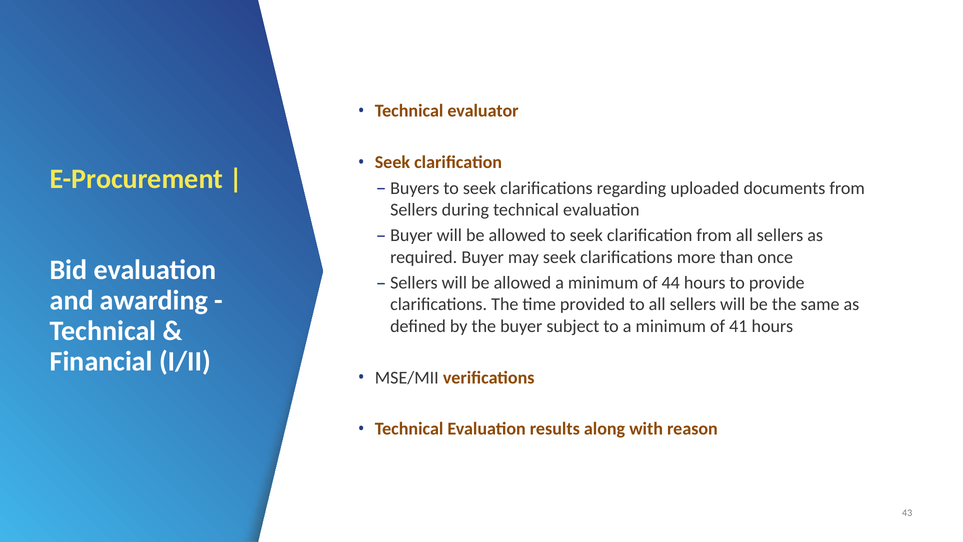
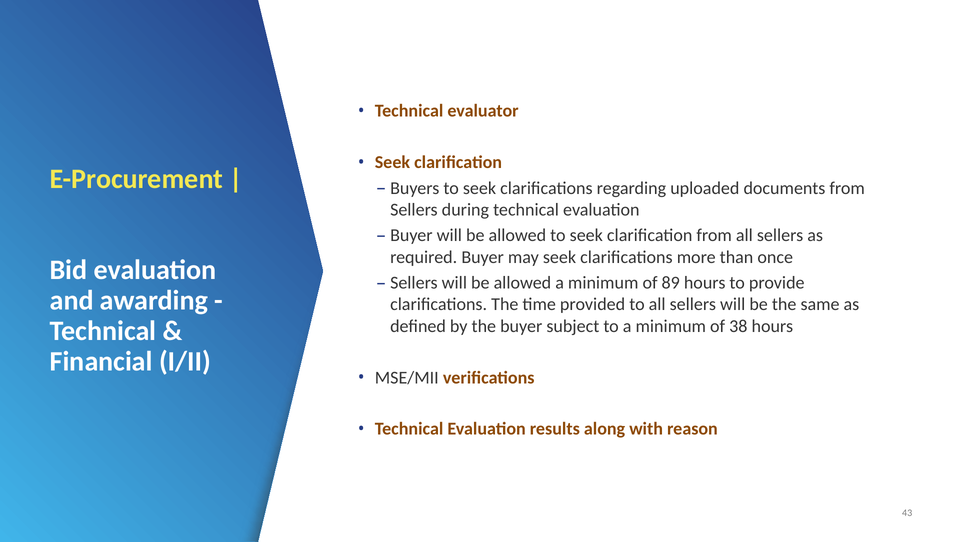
44: 44 -> 89 (671, 283)
41: 41 -> 38 (738, 326)
